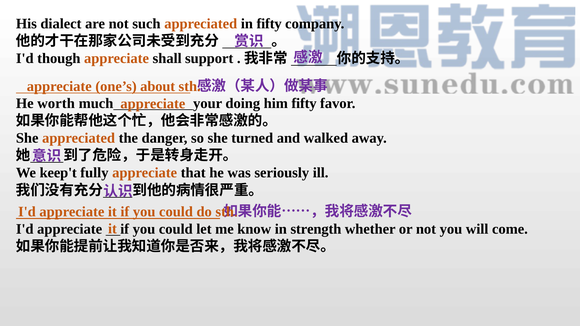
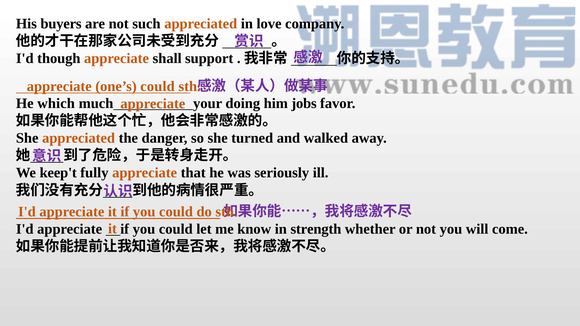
dialect: dialect -> buyers (61, 24)
in fifty: fifty -> love (269, 24)
one’s about: about -> could (158, 86)
worth: worth -> which (56, 103)
him fifty: fifty -> jobs (304, 103)
